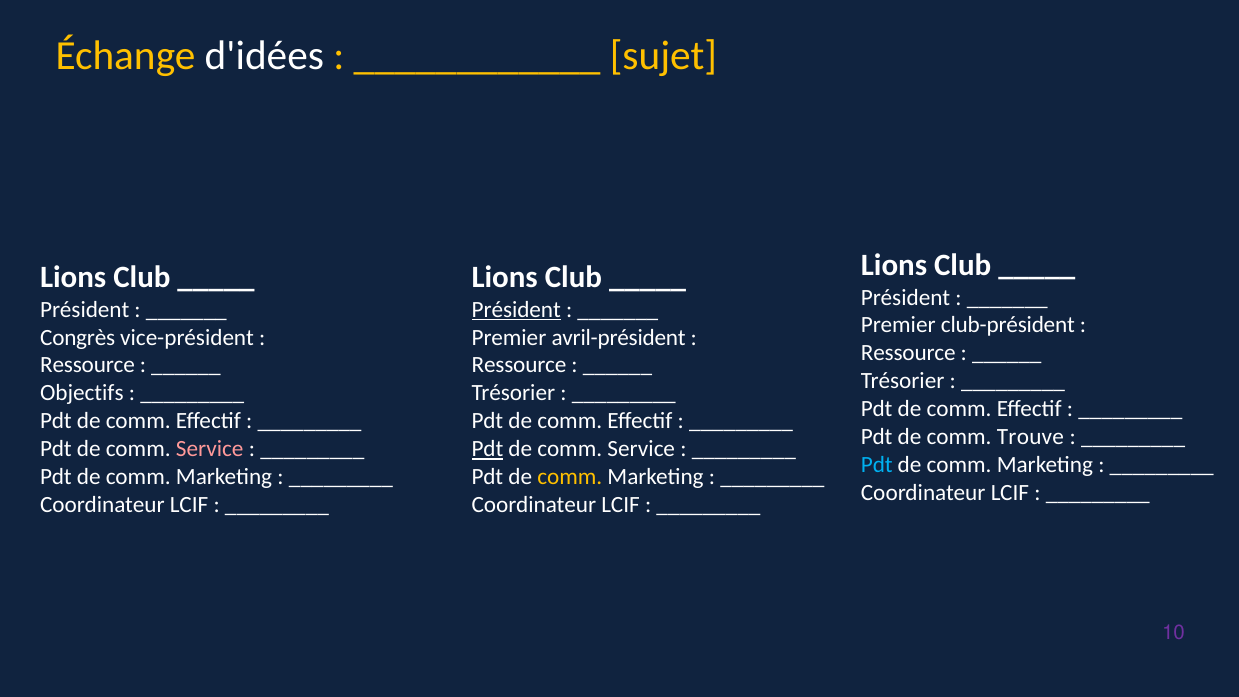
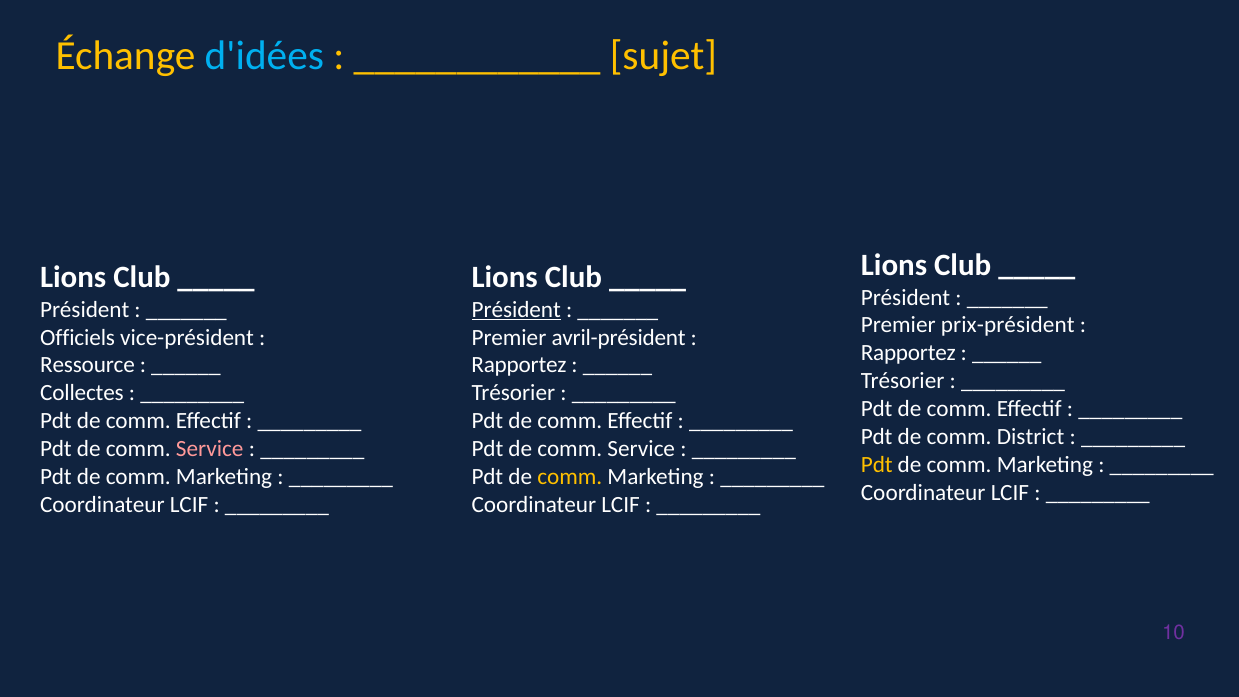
d'idées colour: white -> light blue (264, 55)
club-président: club-président -> prix-président (1008, 325)
Congrès: Congrès -> Officiels (78, 337)
Ressource: Ressource -> Rapportez (908, 353)
Ressource: Ressource -> Rapportez (519, 365)
Objectifs: Objectifs -> Collectes (82, 393)
Trouve: Trouve -> District (1031, 437)
Pdt underline: present -> none (487, 449)
Pdt colour: light blue -> yellow (877, 465)
